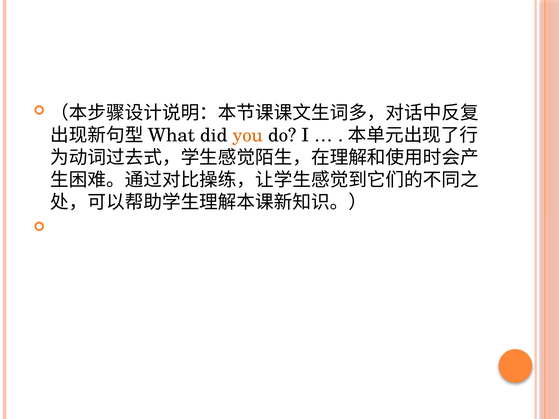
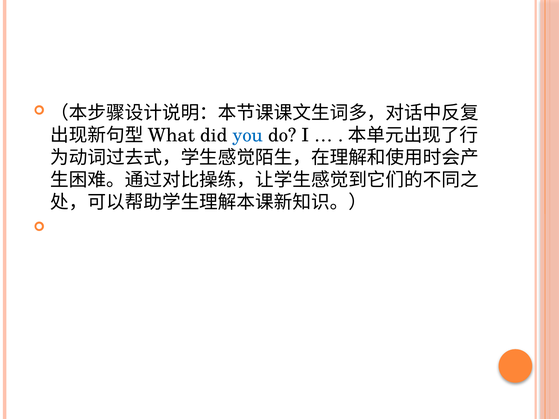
you colour: orange -> blue (248, 135)
